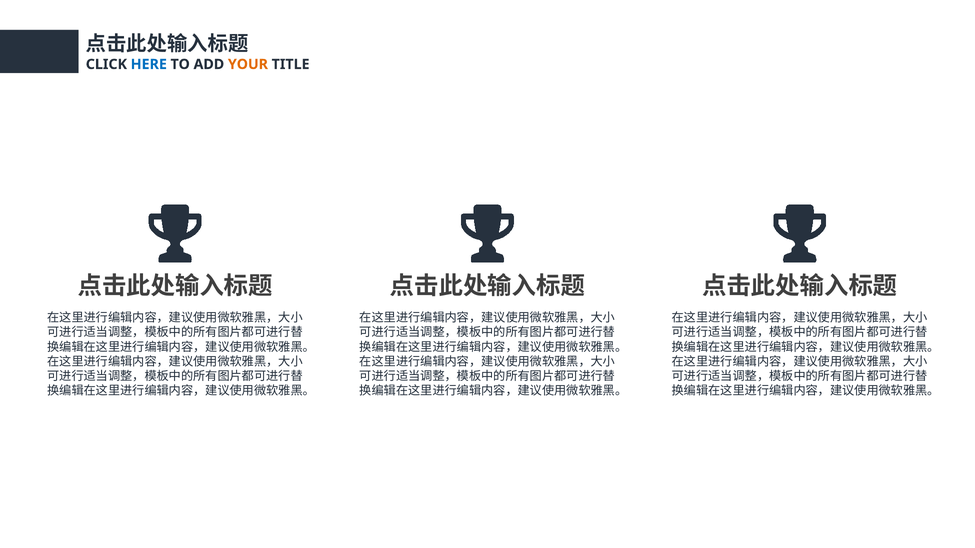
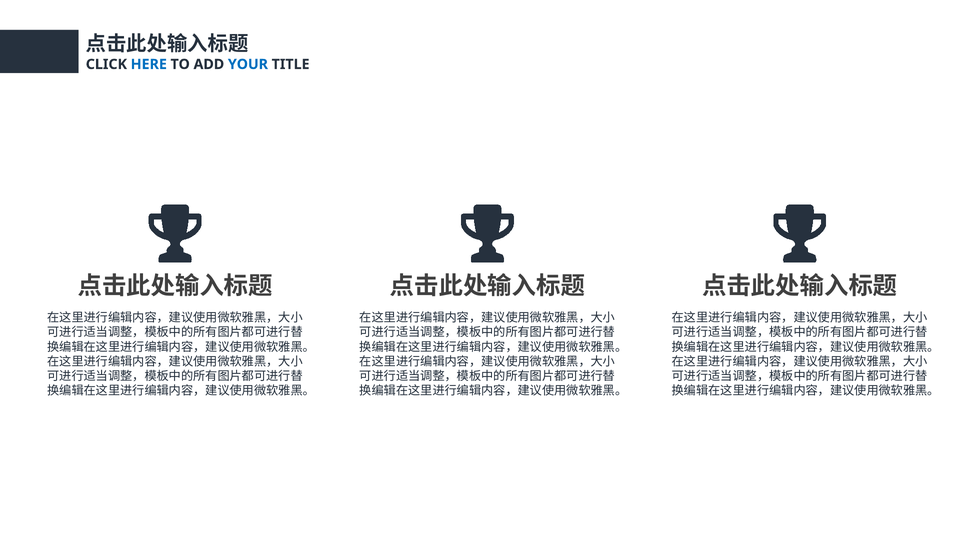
YOUR colour: orange -> blue (248, 64)
